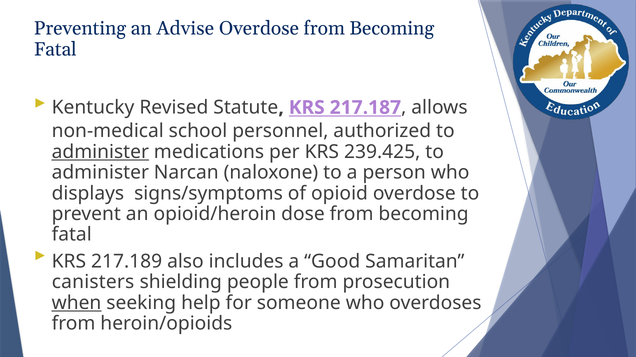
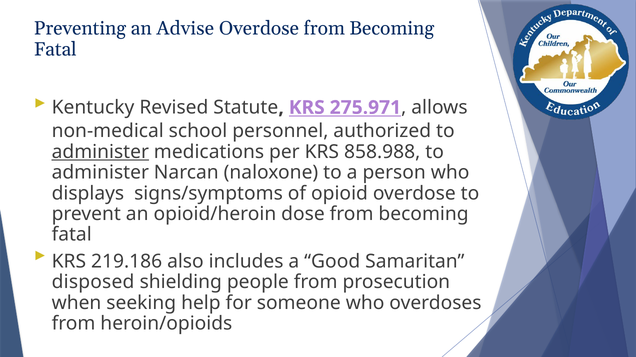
217.187: 217.187 -> 275.971 (365, 108)
239.425: 239.425 -> 858.988 (382, 152)
217.189: 217.189 -> 219.186 (127, 262)
canisters: canisters -> disposed (93, 283)
when underline: present -> none (77, 303)
